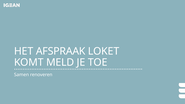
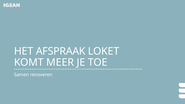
MELD: MELD -> MEER (60, 62)
